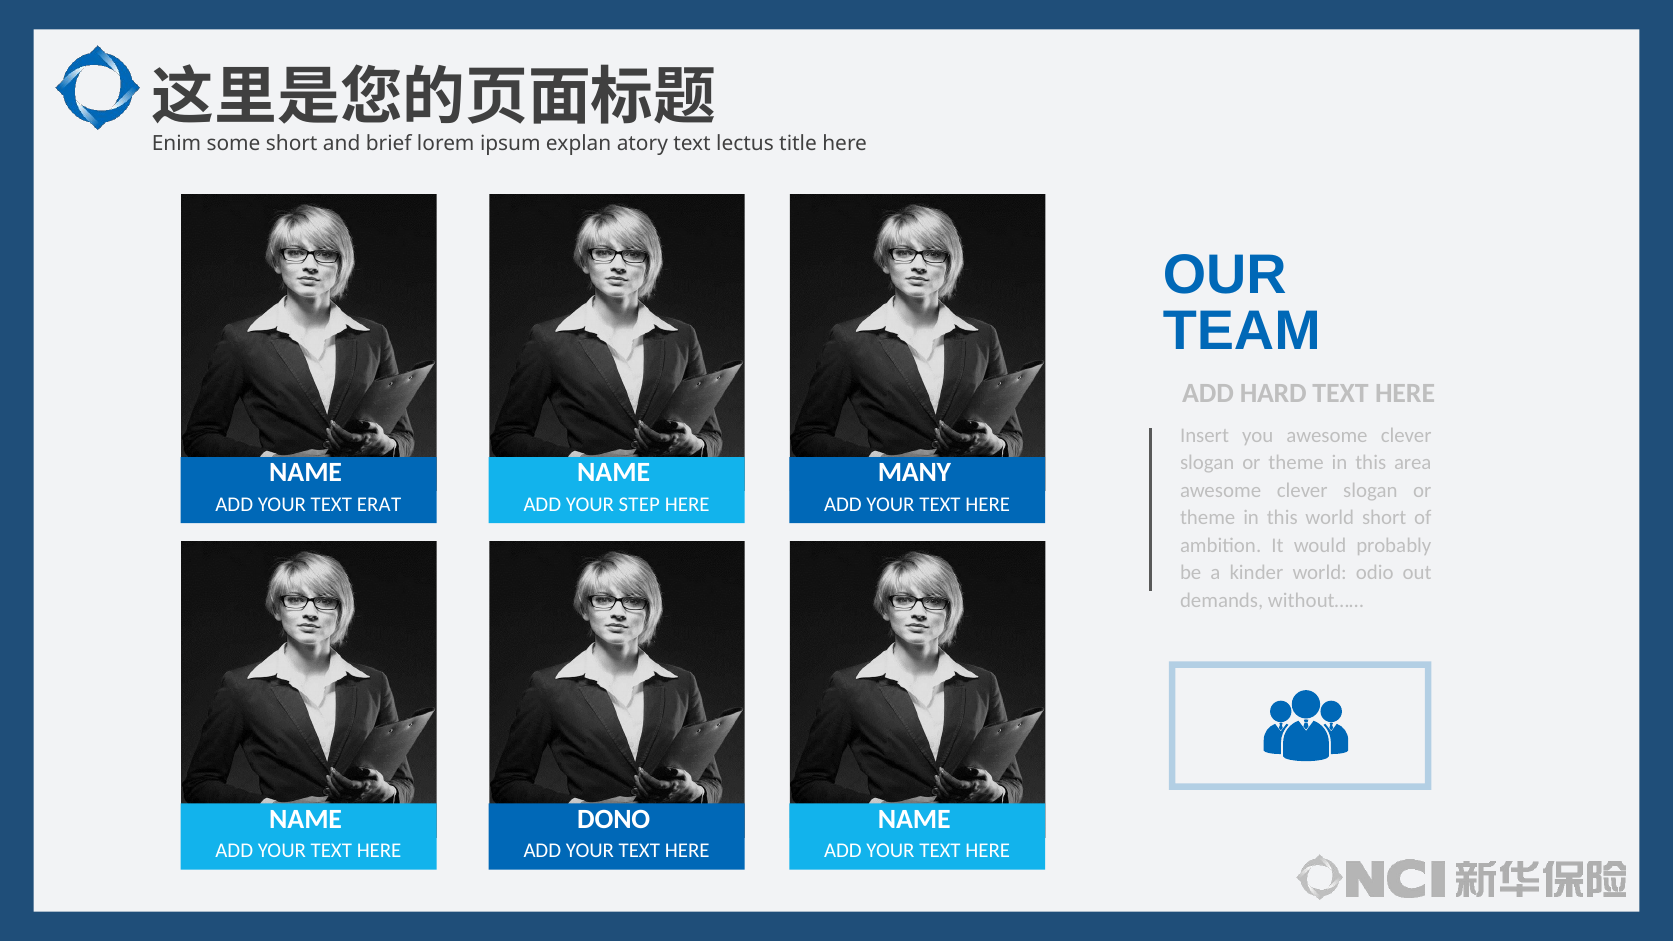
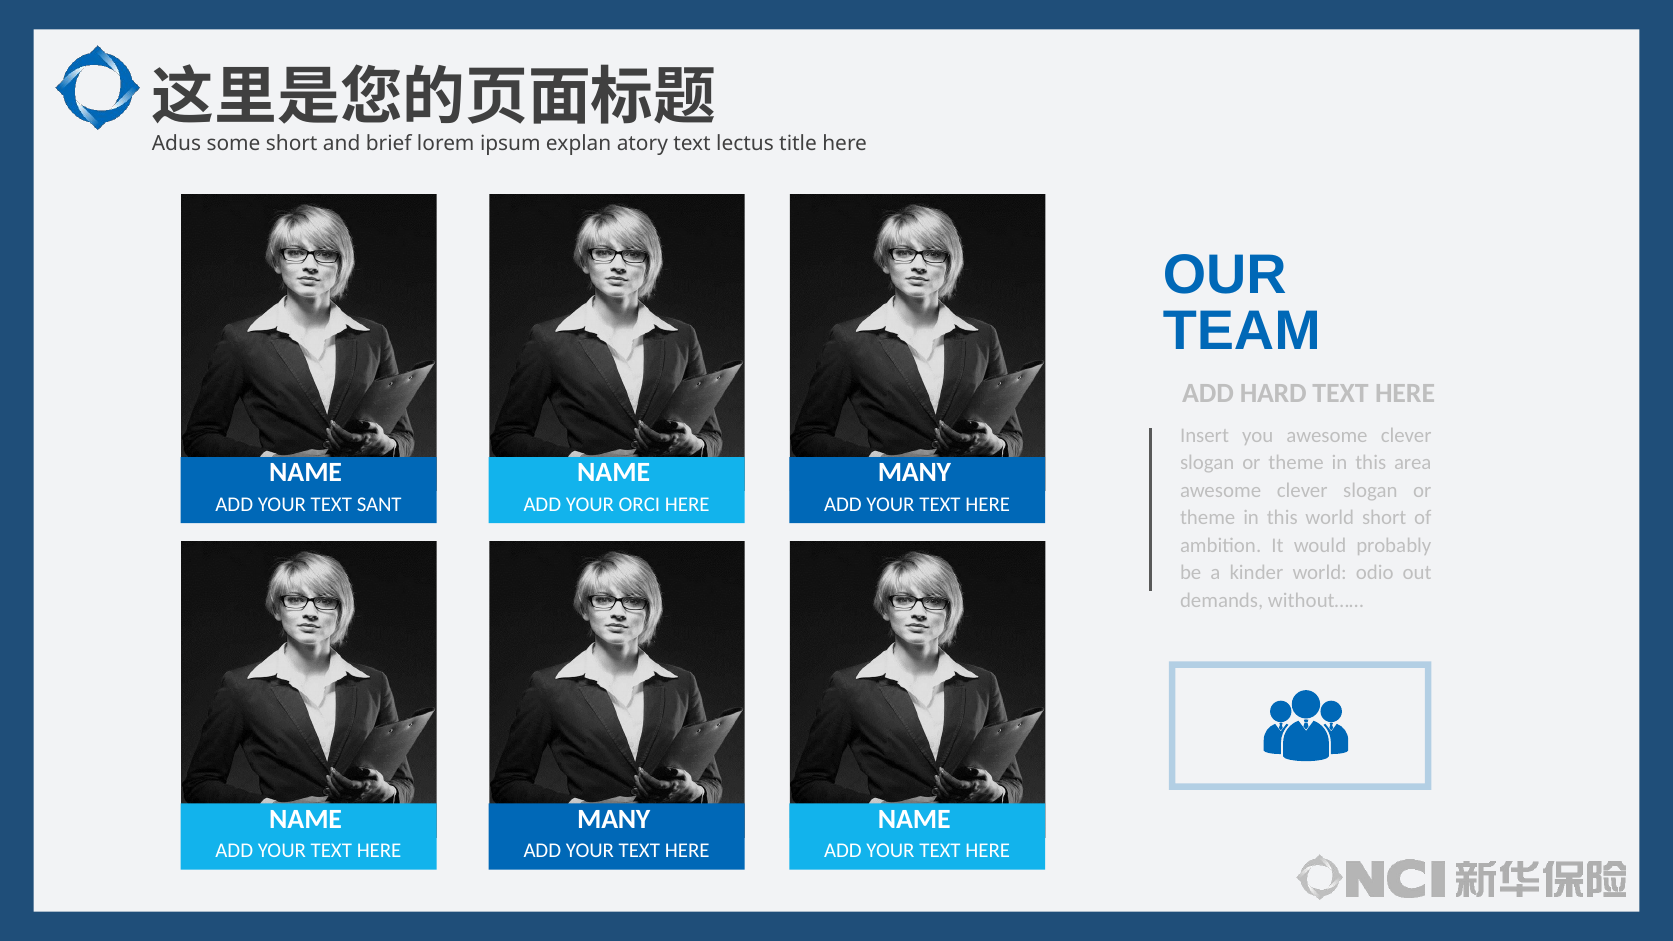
Enim: Enim -> Adus (176, 143)
ERAT: ERAT -> SANT (379, 505)
STEP: STEP -> ORCI (639, 505)
DONO: DONO -> MANY (614, 819)
